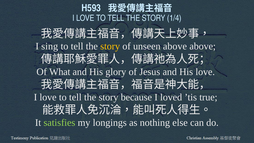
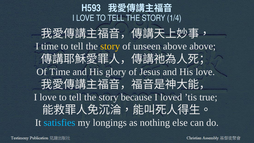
I sing: sing -> time (50, 46)
Of What: What -> Time (60, 72)
satisfies colour: light green -> light blue (59, 123)
